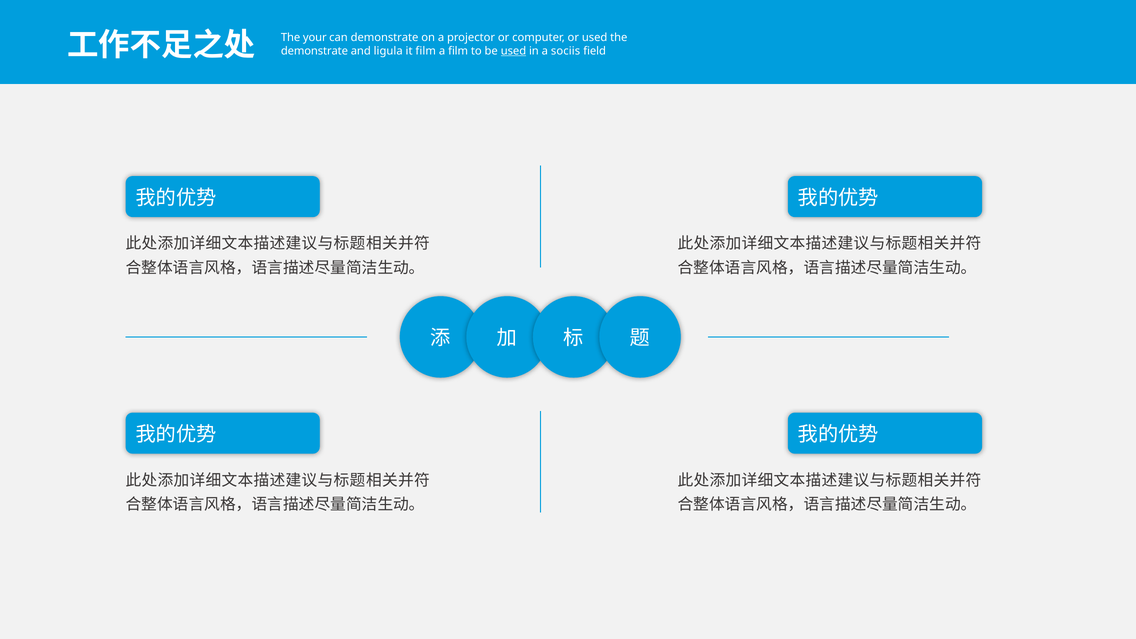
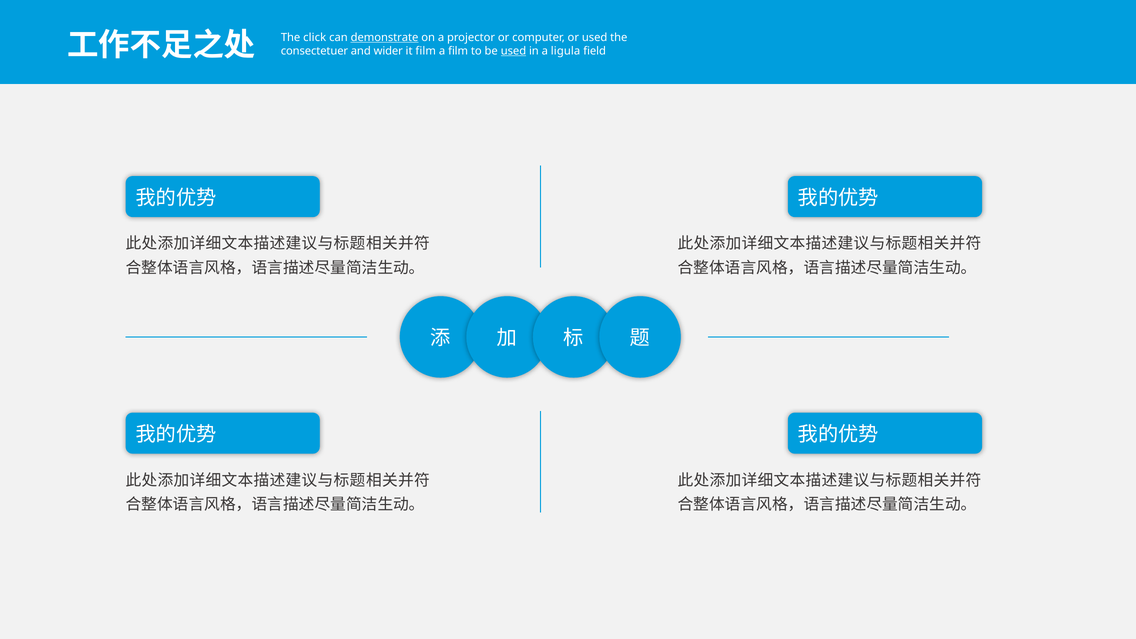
your: your -> click (315, 37)
demonstrate underline: none -> present (385, 37)
demonstrate: demonstrate -> consectetuer (314, 51)
ligula: ligula -> wider (388, 51)
sociis: sociis -> ligula (566, 51)
